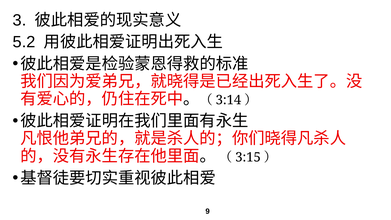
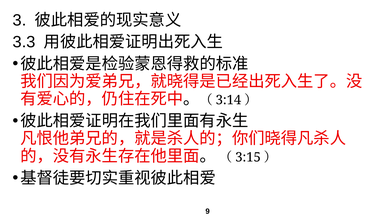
5.2: 5.2 -> 3.3 (24, 42)
